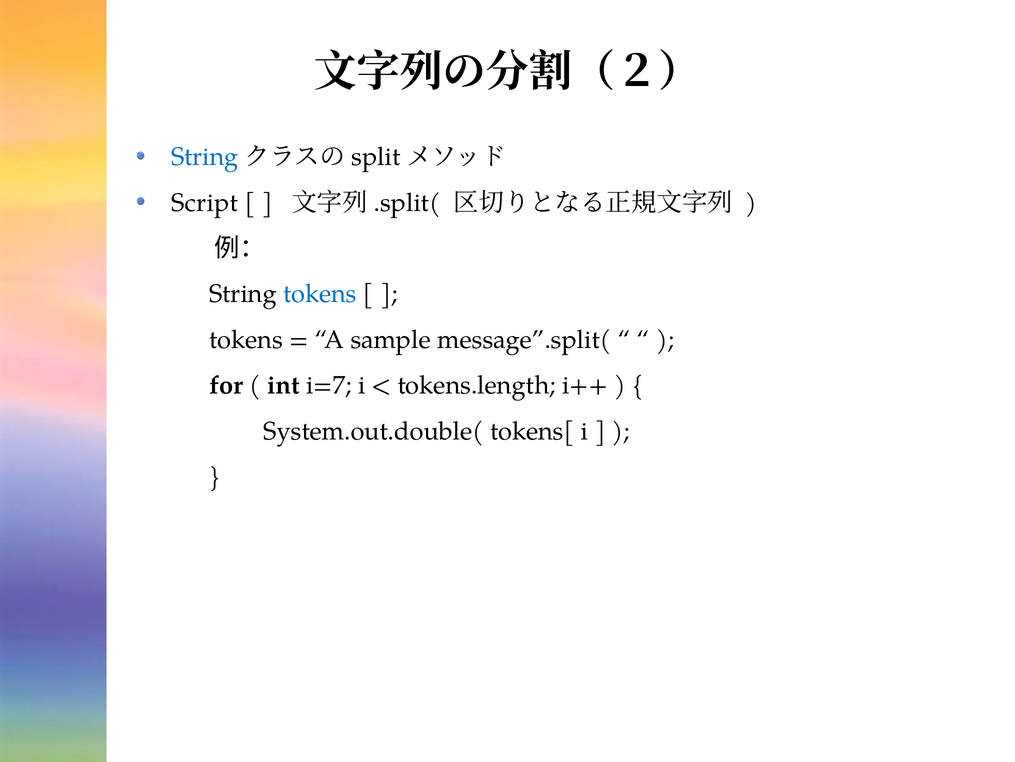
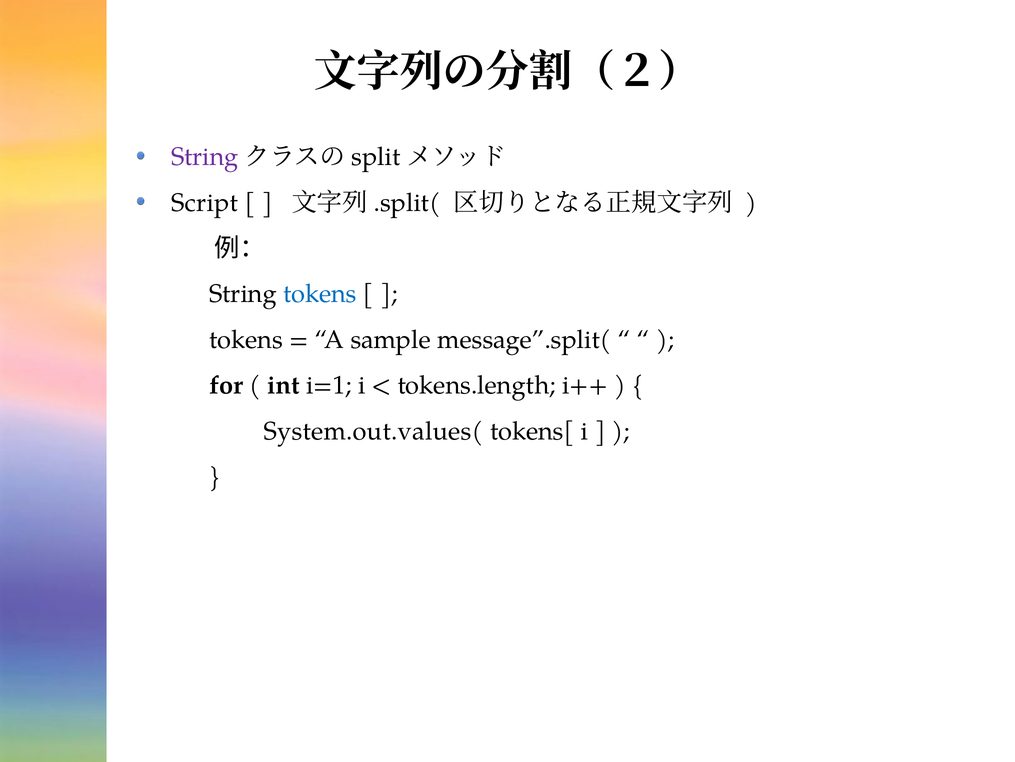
String colour: blue -> purple (205, 157)
i=7: i=7 -> i=1 (329, 385)
System.out.double(: System.out.double( -> System.out.values( (374, 431)
